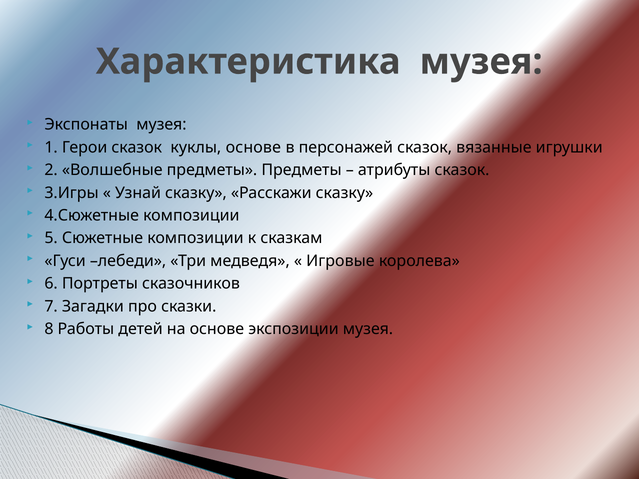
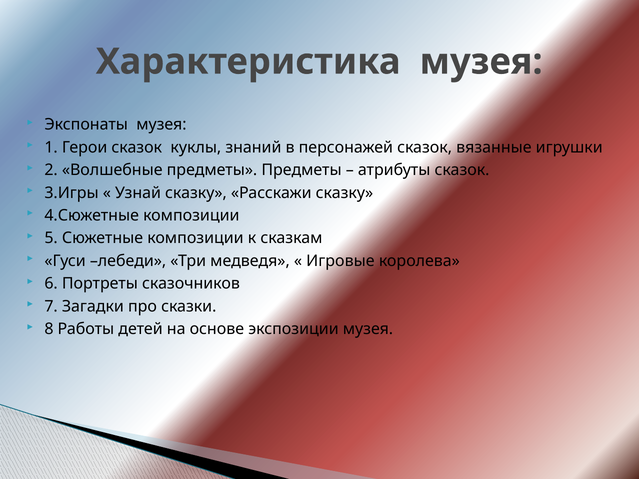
куклы основе: основе -> знаний (253, 147)
